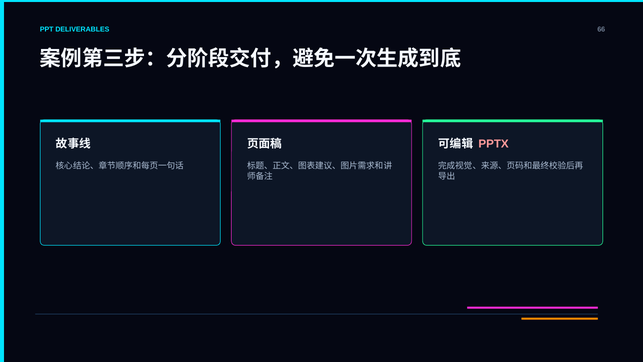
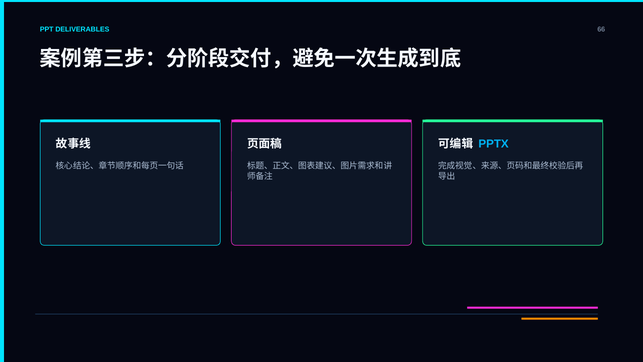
PPTX colour: pink -> light blue (494, 144)
